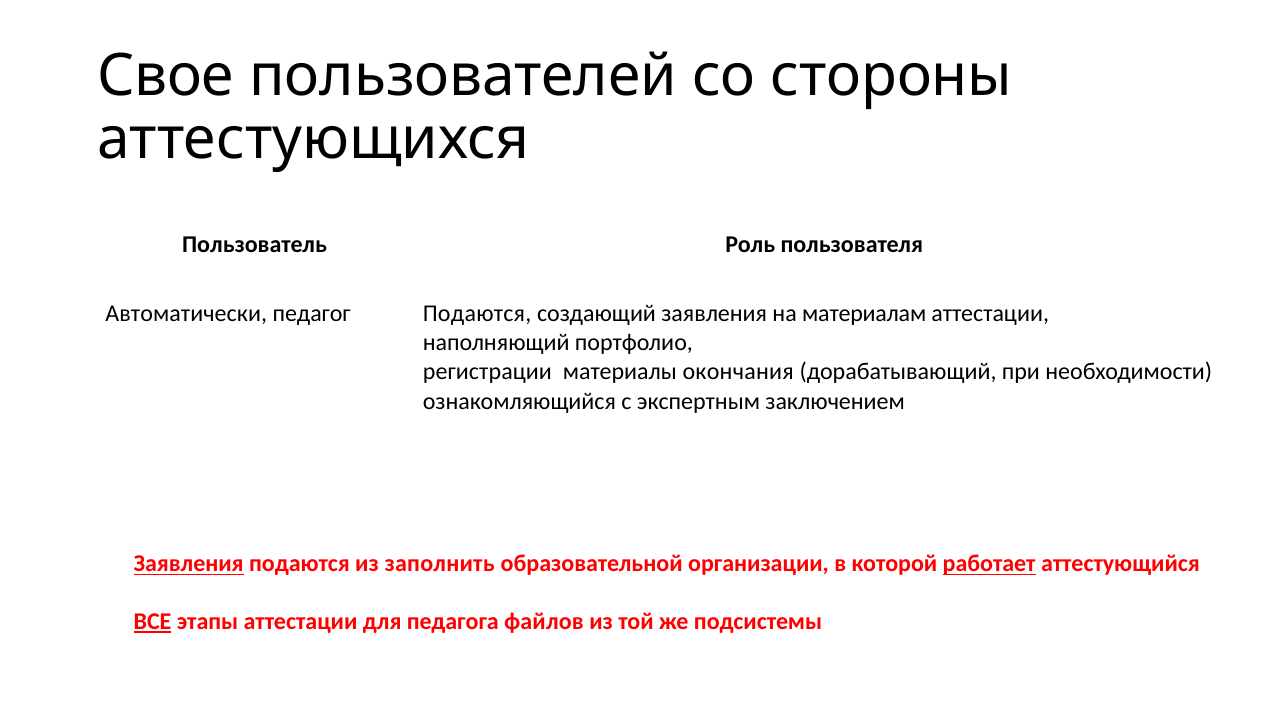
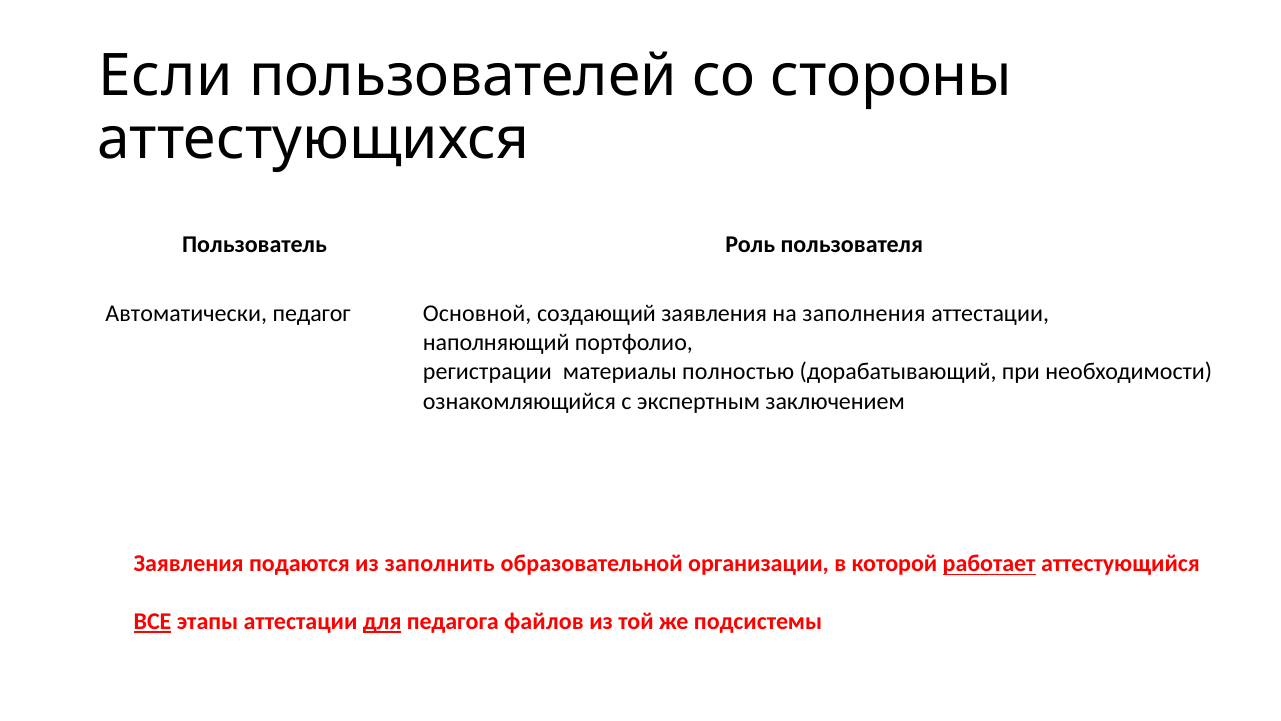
Свое: Свое -> Если (165, 76)
педагог Подаются: Подаются -> Основной (477, 313)
материалам: материалам -> заполнения (864, 313)
окончания: окончания -> полностью (738, 372)
Заявления underline: present -> none (189, 564)
для underline: none -> present (382, 621)
